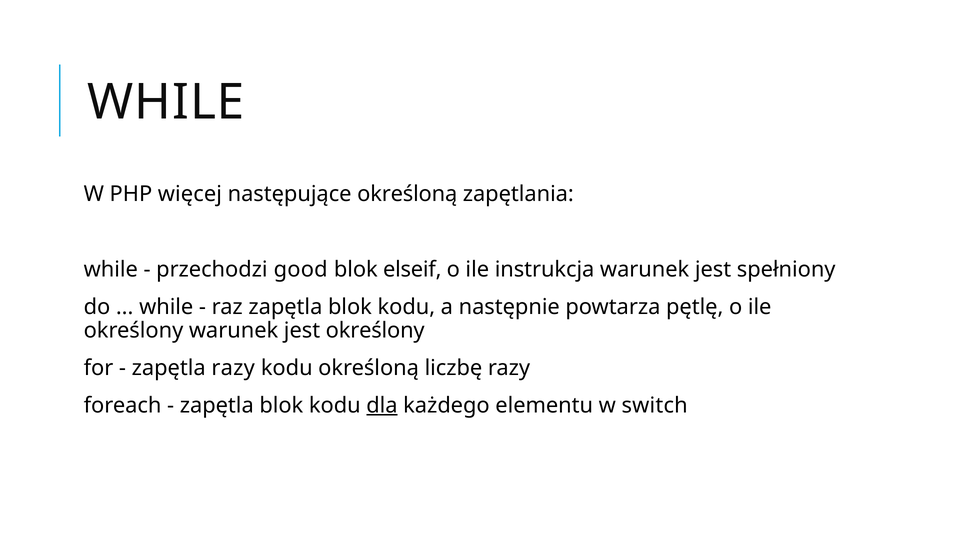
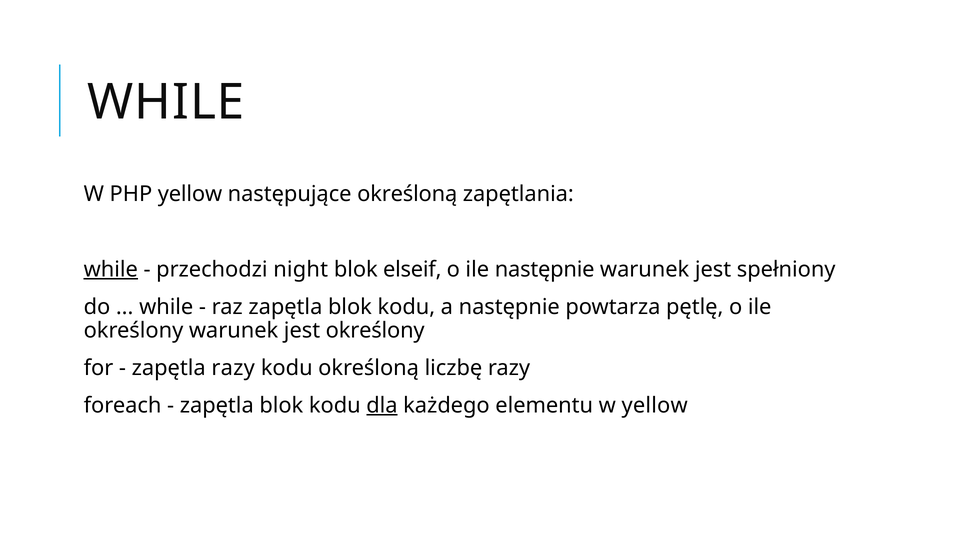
PHP więcej: więcej -> yellow (190, 194)
while underline: none -> present (111, 269)
good: good -> night (301, 269)
ile instrukcja: instrukcja -> następnie (545, 269)
w switch: switch -> yellow (655, 405)
